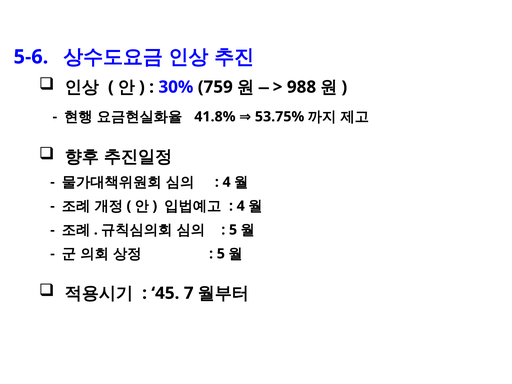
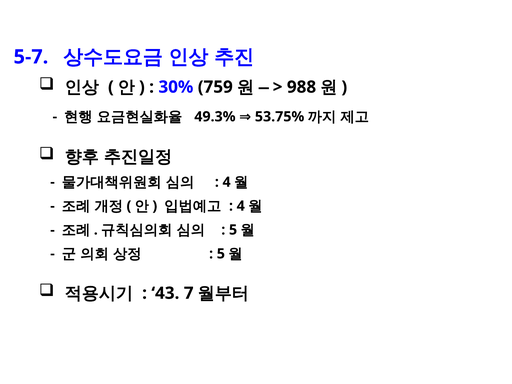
5-6: 5-6 -> 5-7 (31, 57)
41.8%: 41.8% -> 49.3% (215, 117)
45: 45 -> 43 (165, 293)
